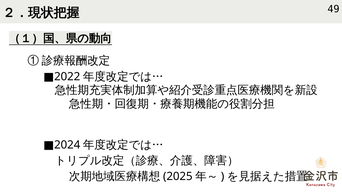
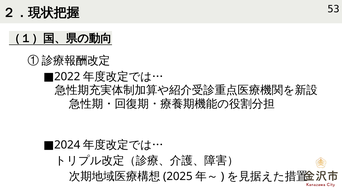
49: 49 -> 53 (333, 9)
